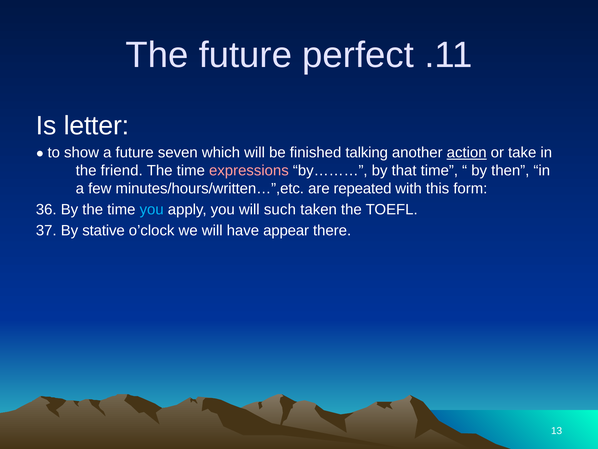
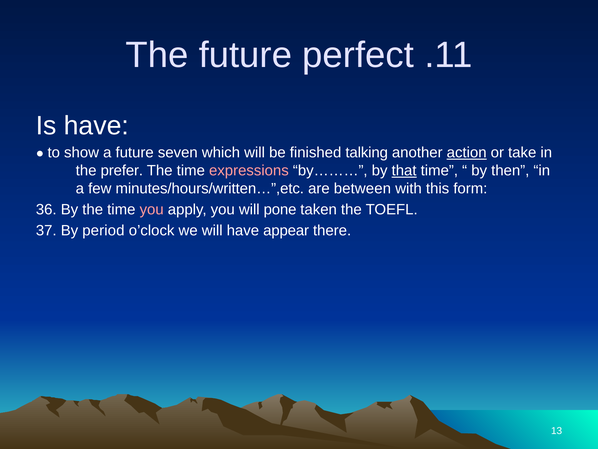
Is letter: letter -> have (96, 125)
friend: friend -> prefer (122, 170)
that underline: none -> present (404, 170)
repeated: repeated -> between (362, 188)
you colour: light blue -> pink (152, 209)
such: such -> pone (280, 209)
stative: stative -> period (103, 230)
